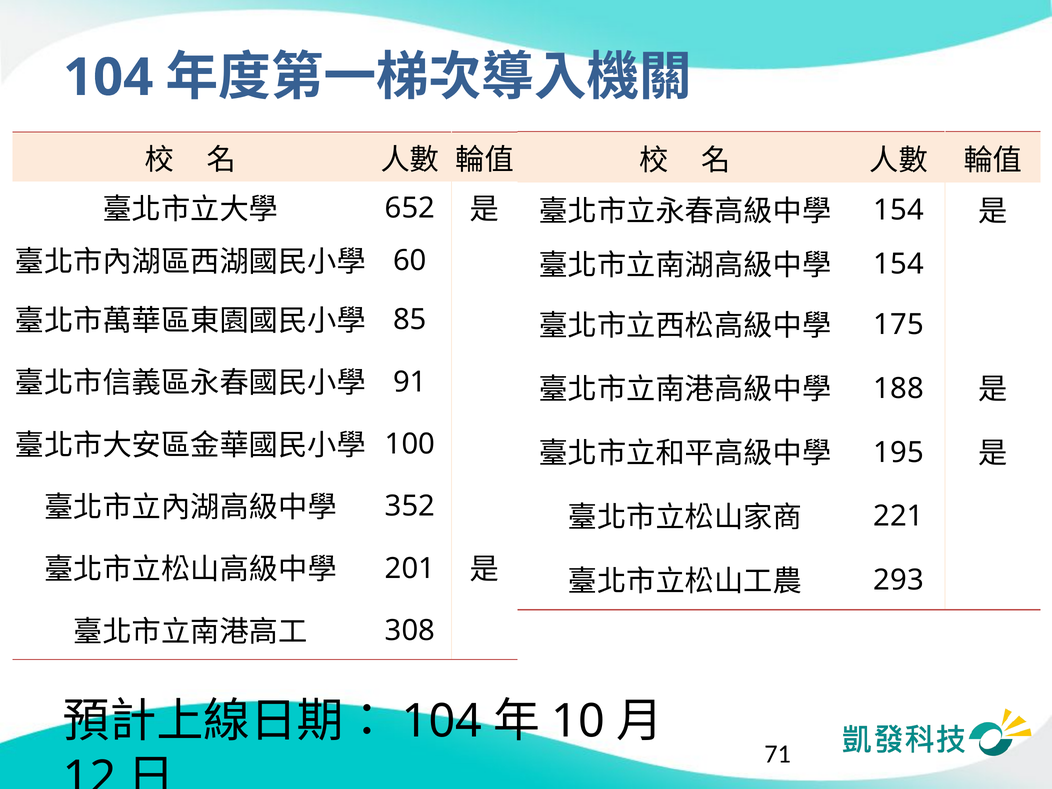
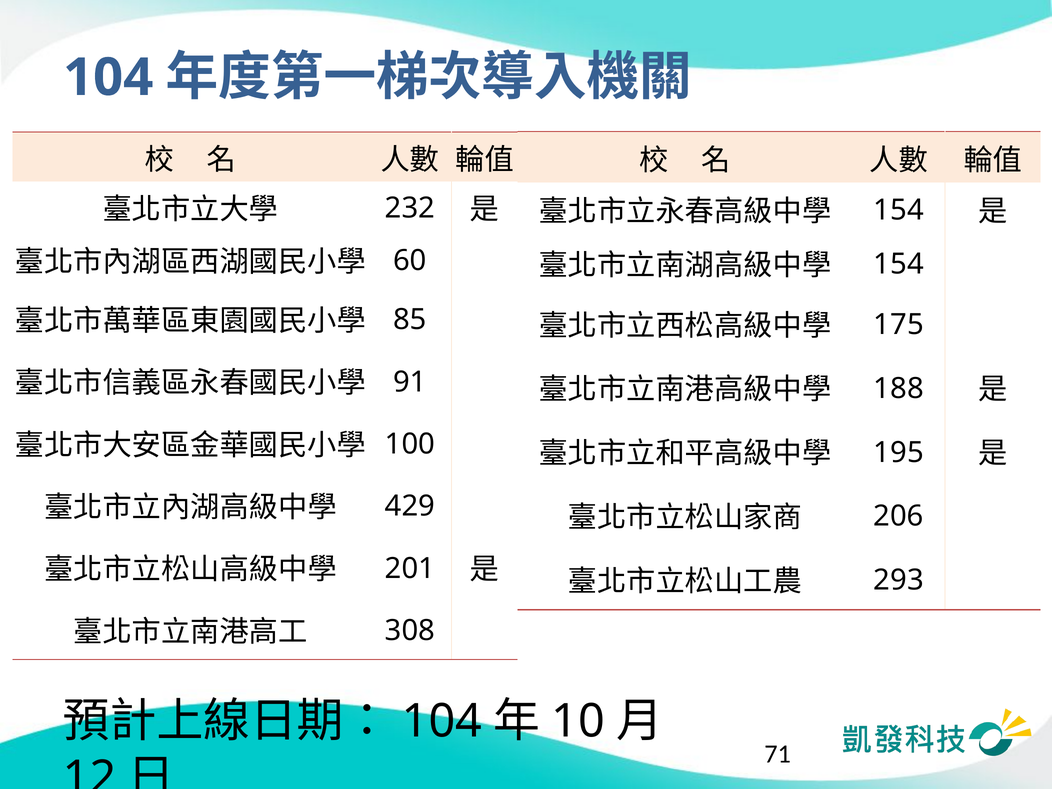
652: 652 -> 232 (410, 208)
352: 352 -> 429 (410, 506)
221: 221 -> 206 (899, 516)
